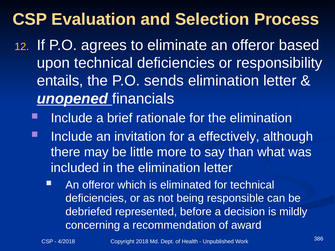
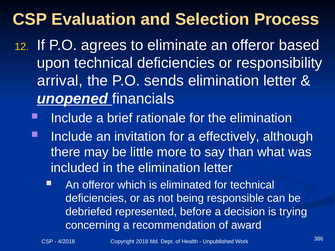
entails: entails -> arrival (60, 81)
mildly: mildly -> trying (293, 212)
